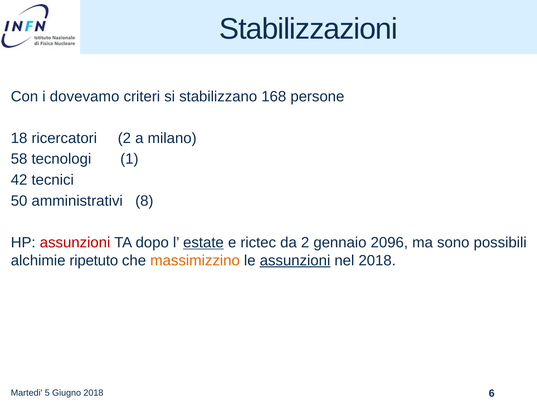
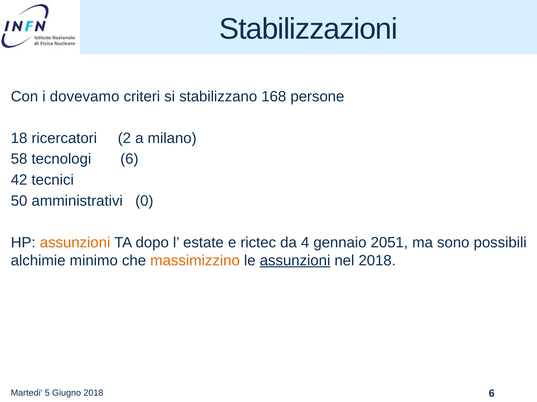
tecnologi 1: 1 -> 6 (129, 159)
8: 8 -> 0 (144, 201)
assunzioni colour: red -> orange (75, 243)
estate underline: present -> none (203, 243)
da 2: 2 -> 4 (305, 243)
2096: 2096 -> 2051 (389, 243)
ripetuto: ripetuto -> minimo (94, 261)
